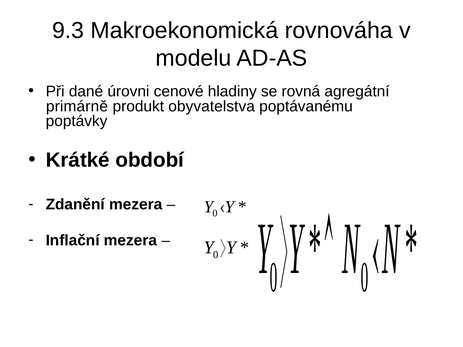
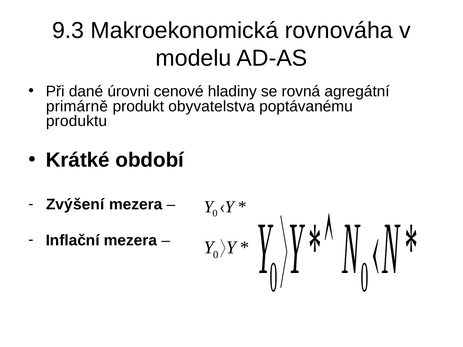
poptávky: poptávky -> produktu (76, 121)
Zdanění: Zdanění -> Zvýšení (75, 205)
